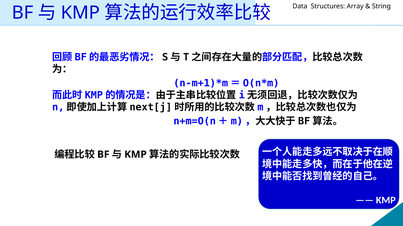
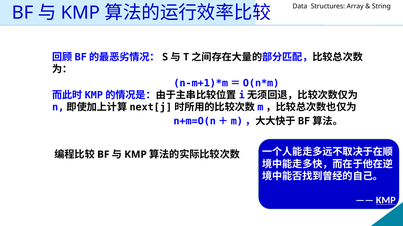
KMP underline: none -> present (386, 201)
